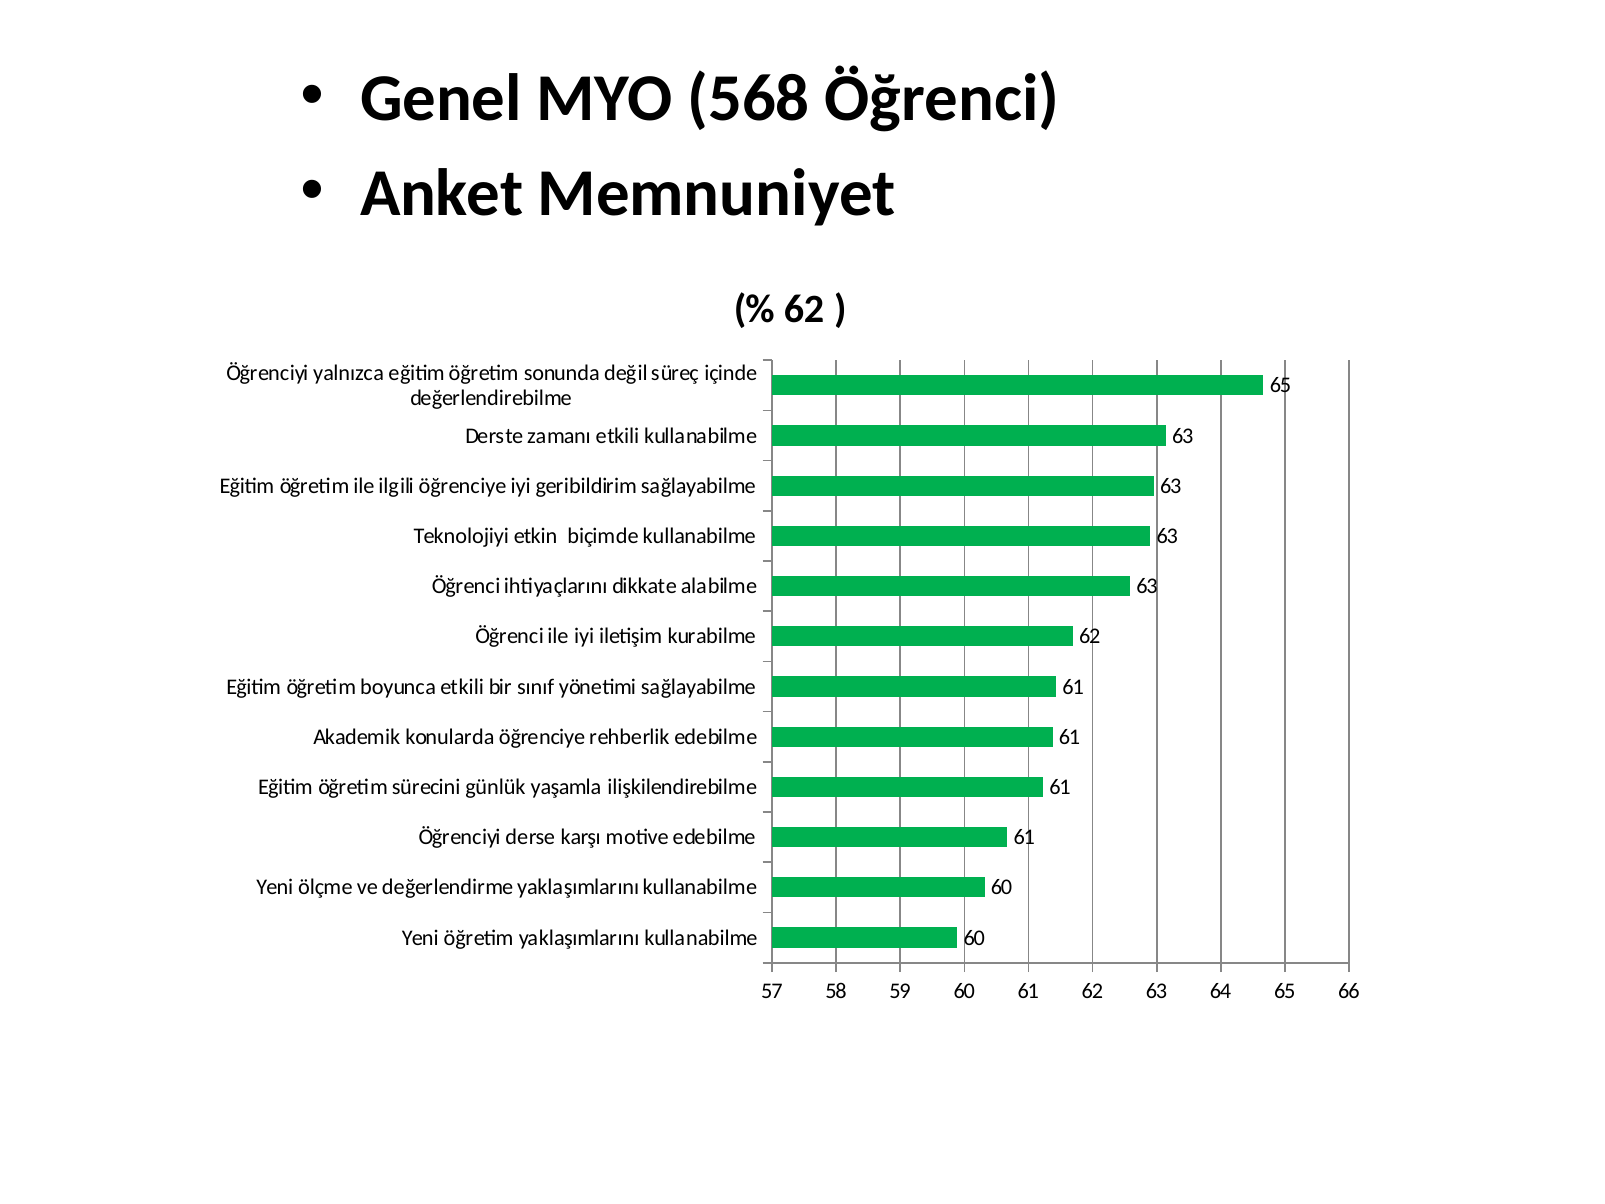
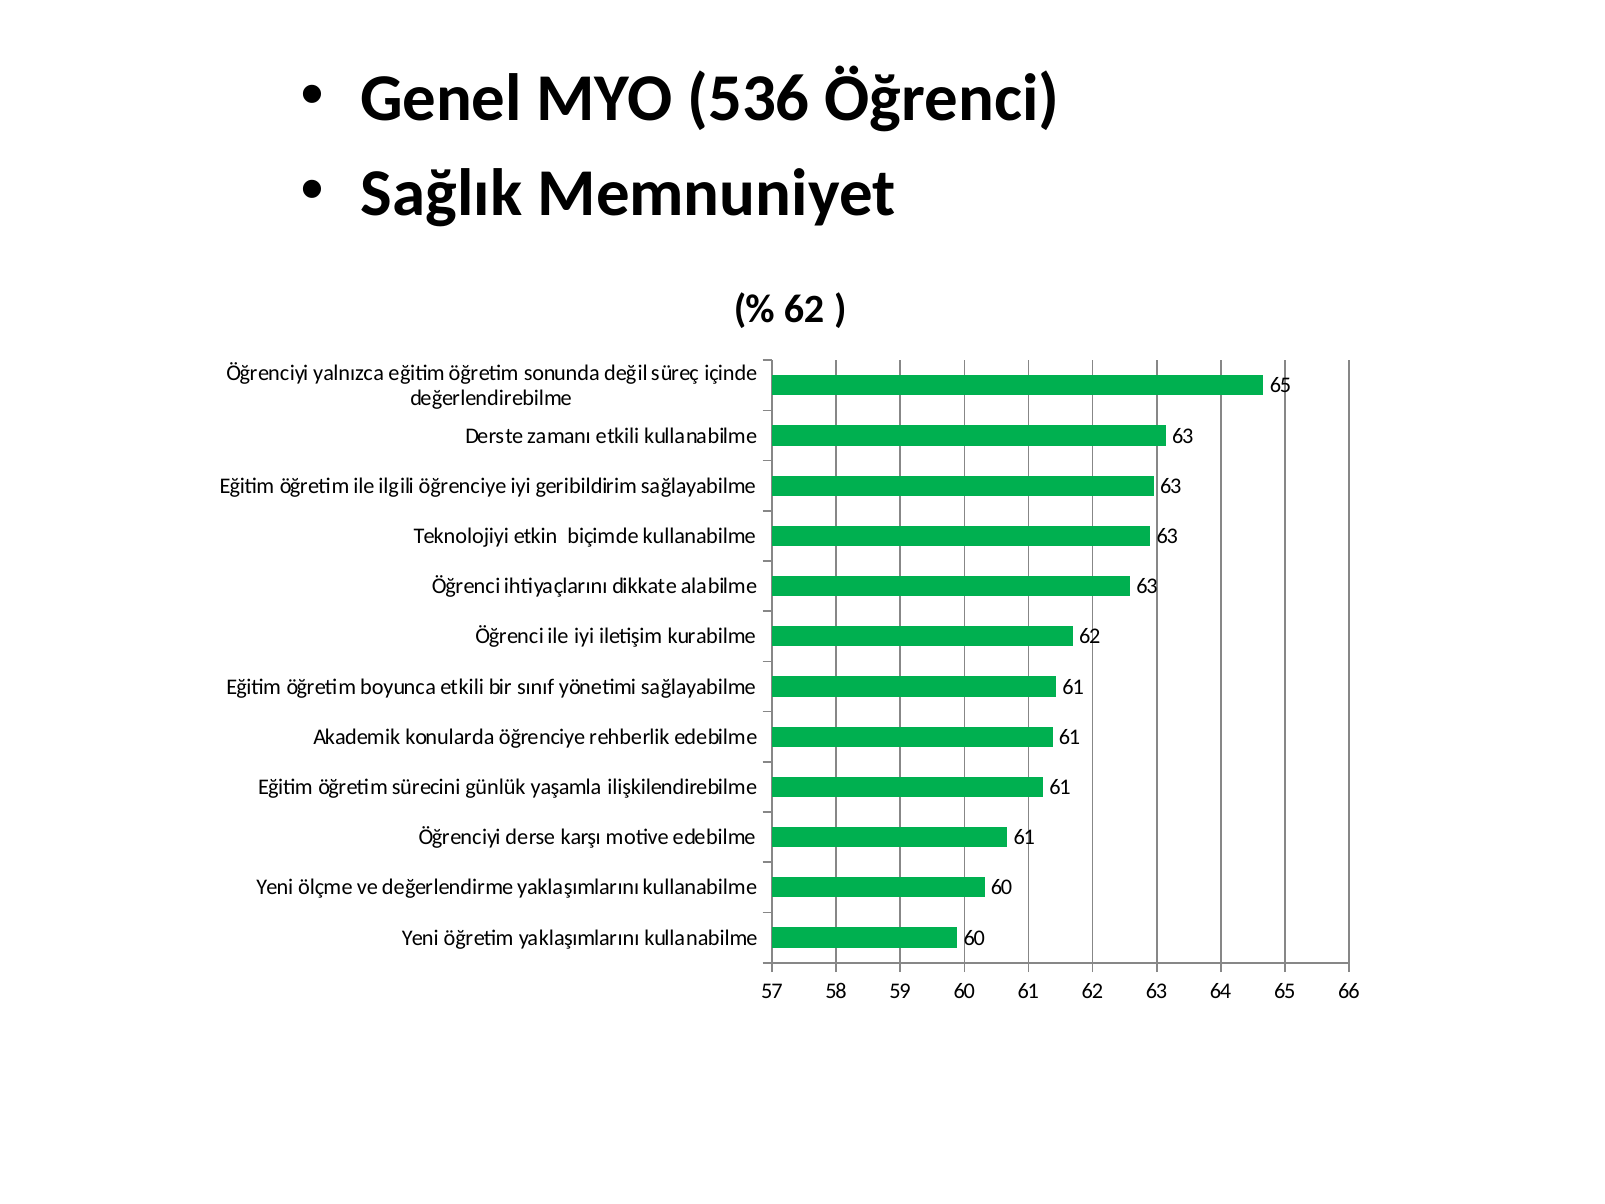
568: 568 -> 536 (749, 99)
Anket: Anket -> Sağlık (441, 193)
